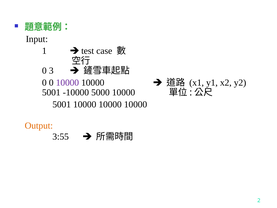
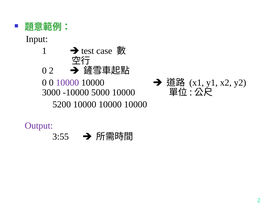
0 3: 3 -> 2 (51, 71)
5001: 5001 -> 3000 (51, 92)
5001: 5001 -> 5200 (62, 104)
Output colour: orange -> purple (39, 125)
